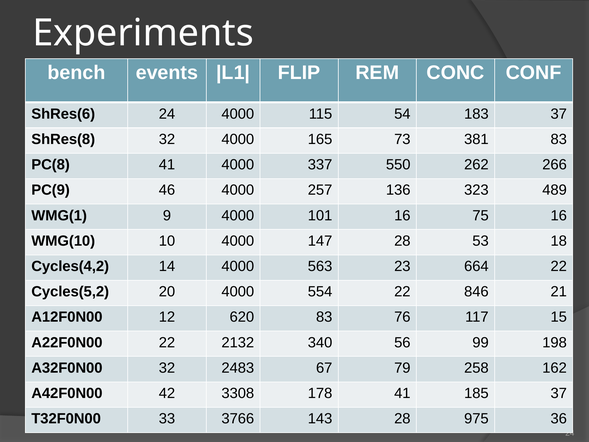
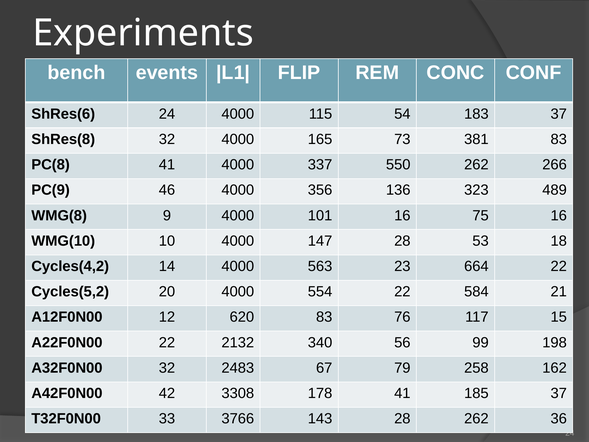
257: 257 -> 356 (320, 190)
WMG(1: WMG(1 -> WMG(8 (59, 215)
846: 846 -> 584 (476, 292)
28 975: 975 -> 262 (476, 419)
